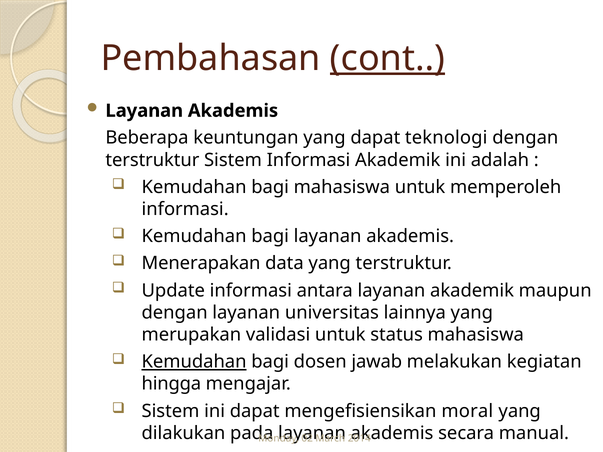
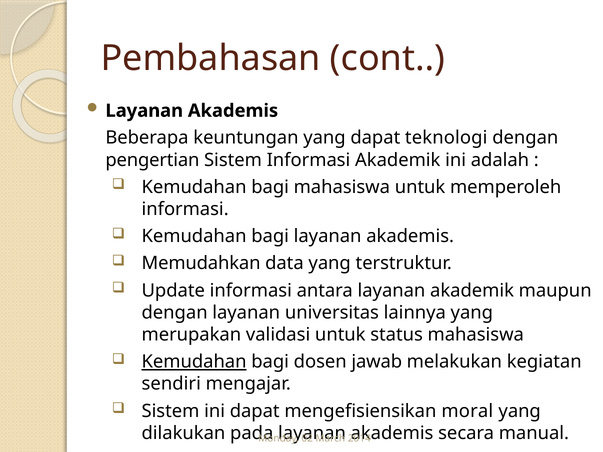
cont underline: present -> none (388, 58)
terstruktur: terstruktur -> pengertian (152, 160)
Menerapakan: Menerapakan -> Memudahkan (201, 264)
hingga: hingga -> sendiri (171, 384)
